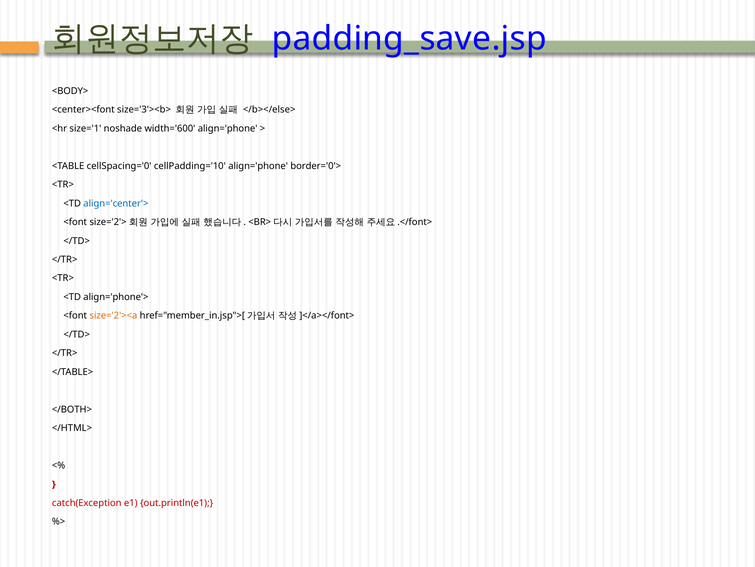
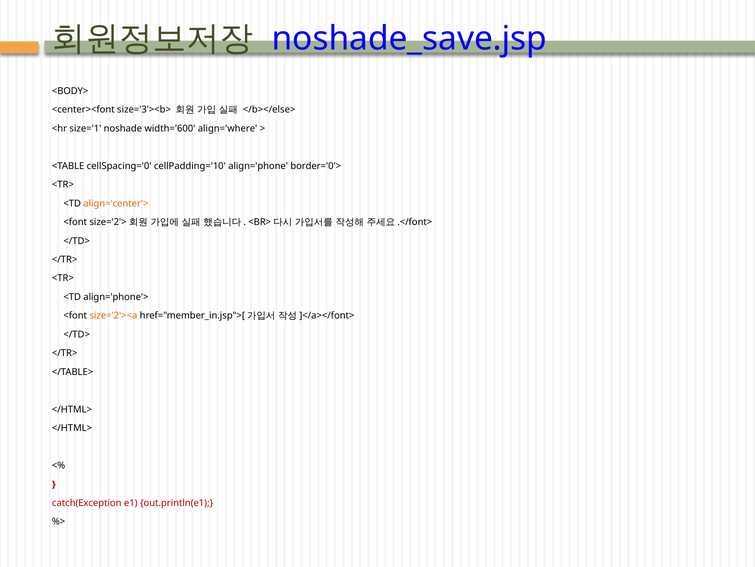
padding_save.jsp: padding_save.jsp -> noshade_save.jsp (409, 39)
width='600 align='phone: align='phone -> align='where (228, 128)
align='center'> colour: blue -> orange (116, 203)
</BOTH>: </BOTH> -> </HTML> (72, 409)
